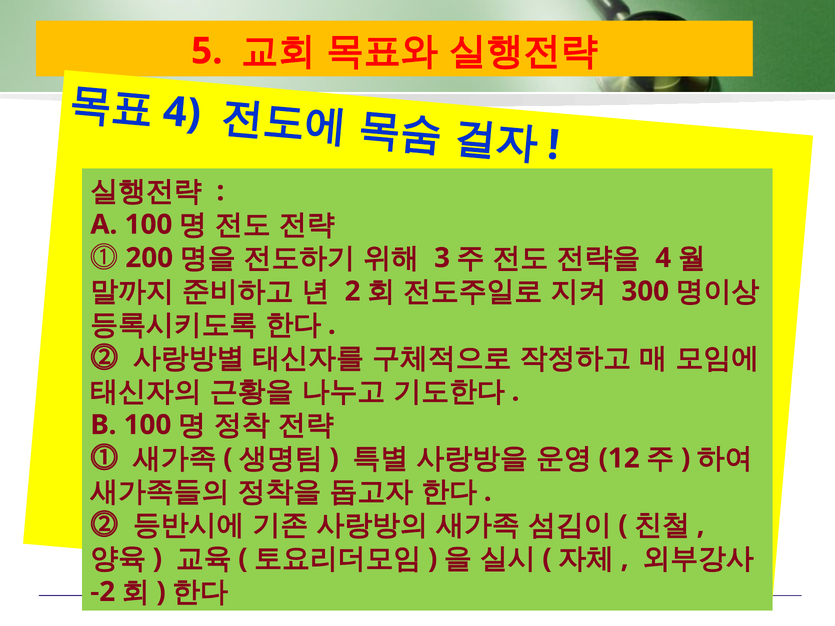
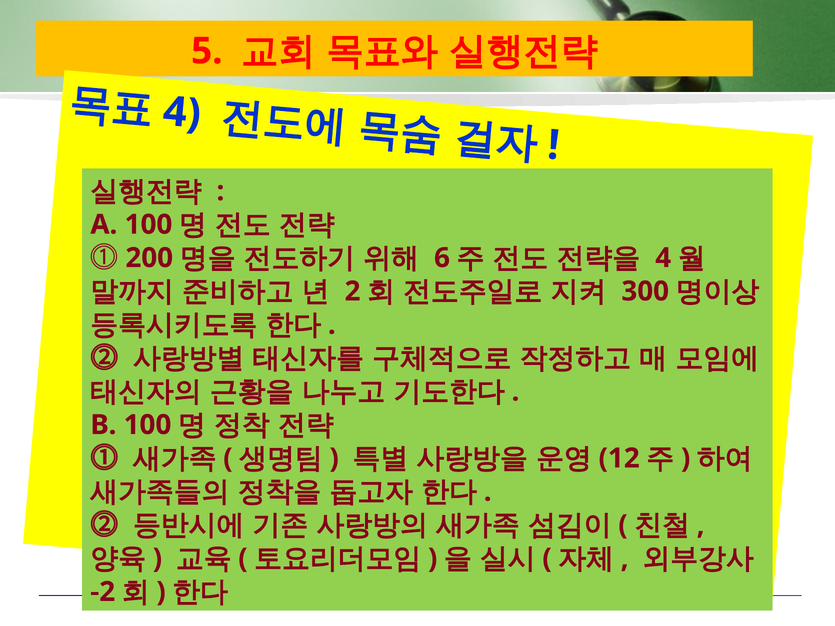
3: 3 -> 6 (442, 258)
